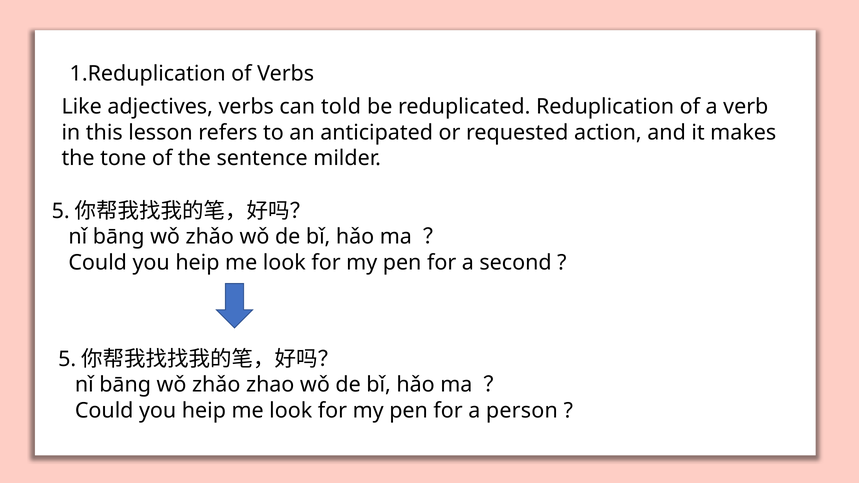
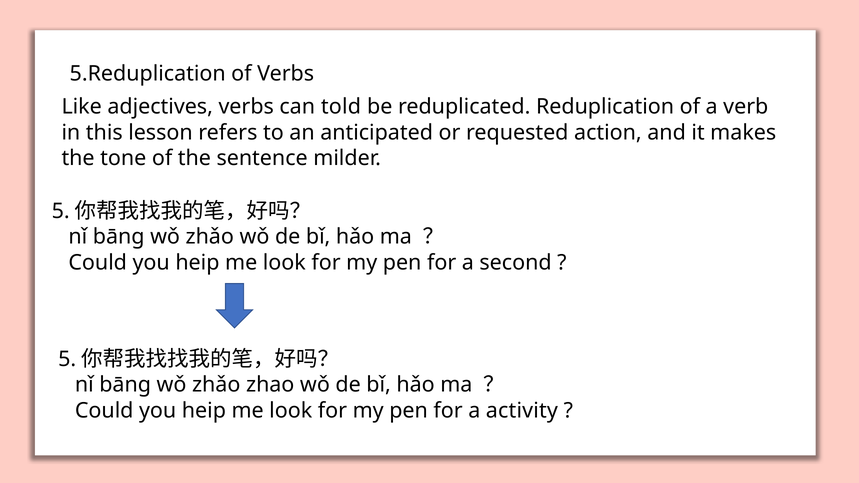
1.Reduplication: 1.Reduplication -> 5.Reduplication (148, 74)
person: person -> activity (522, 411)
